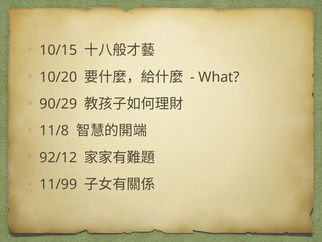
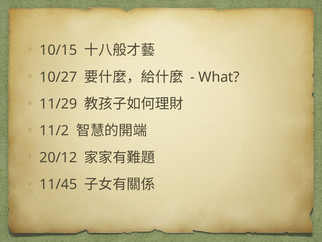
10/20: 10/20 -> 10/27 (58, 77)
90/29: 90/29 -> 11/29 (58, 104)
11/8: 11/8 -> 11/2 (54, 130)
92/12: 92/12 -> 20/12 (58, 157)
11/99: 11/99 -> 11/45 (58, 184)
